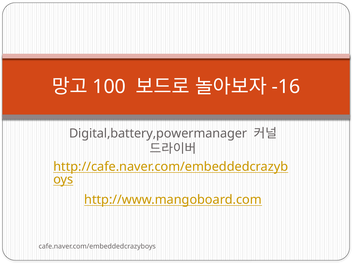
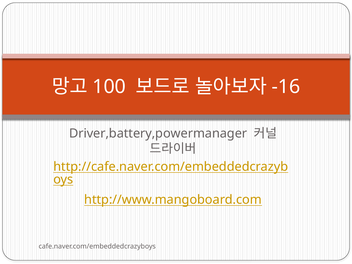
Digital,battery,powermanager: Digital,battery,powermanager -> Driver,battery,powermanager (158, 133)
